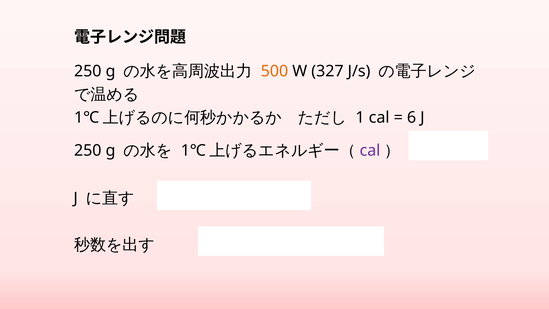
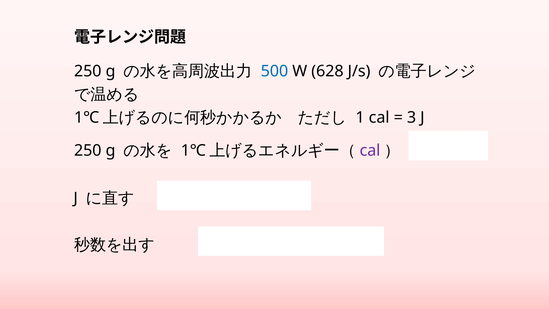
500 colour: orange -> blue (274, 71)
327: 327 -> 628 (327, 71)
6: 6 -> 3 (412, 117)
